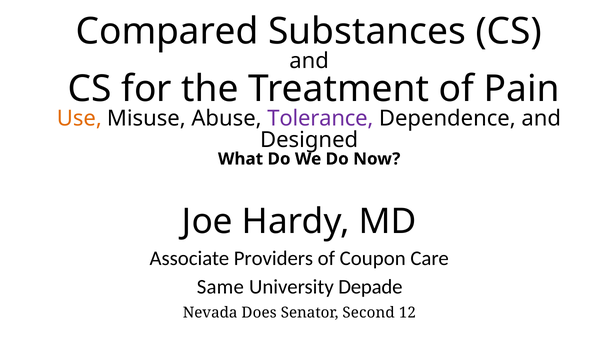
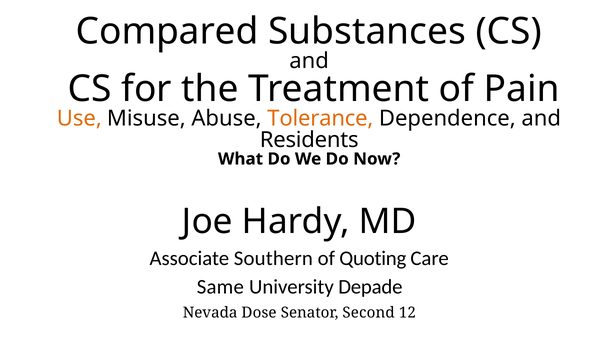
Tolerance colour: purple -> orange (320, 118)
Designed: Designed -> Residents (309, 140)
Providers: Providers -> Southern (273, 259)
Coupon: Coupon -> Quoting (373, 259)
Does: Does -> Dose (259, 313)
